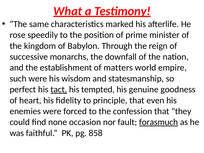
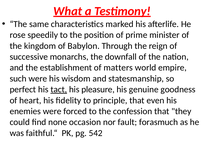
tempted: tempted -> pleasure (98, 89)
forasmuch underline: present -> none (159, 122)
858: 858 -> 542 (96, 133)
